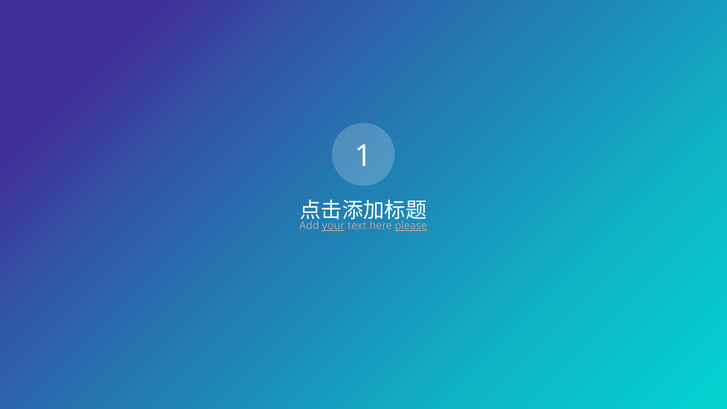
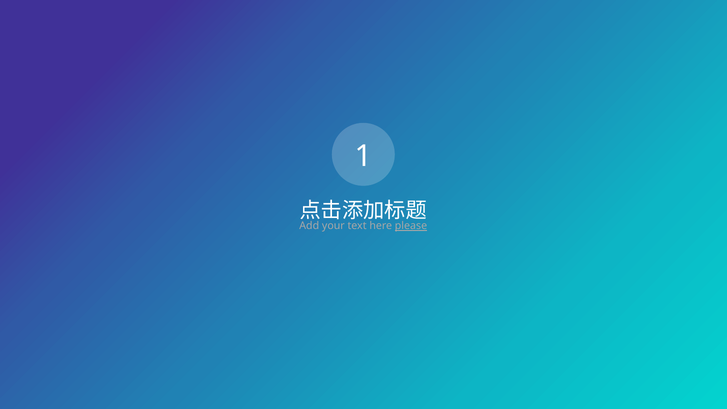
your underline: present -> none (333, 226)
